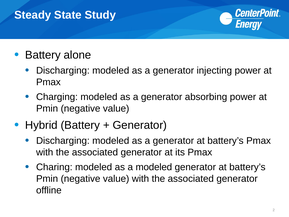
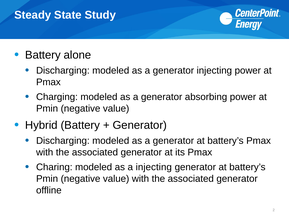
a modeled: modeled -> injecting (154, 167)
